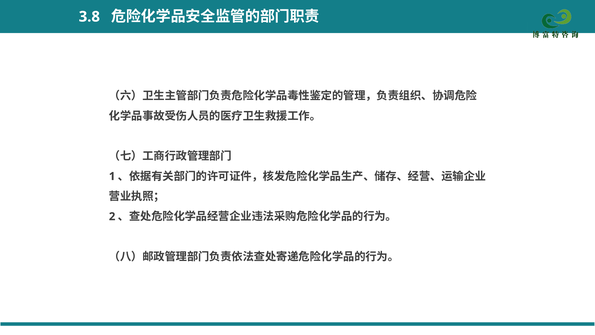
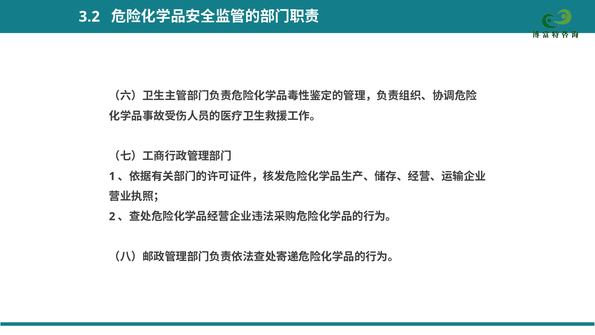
3.8: 3.8 -> 3.2 (89, 17)
